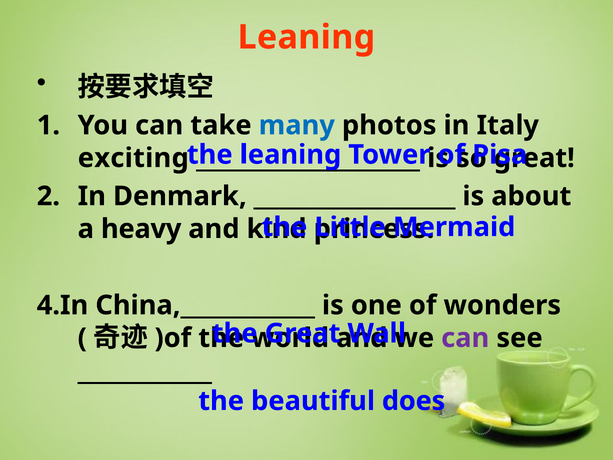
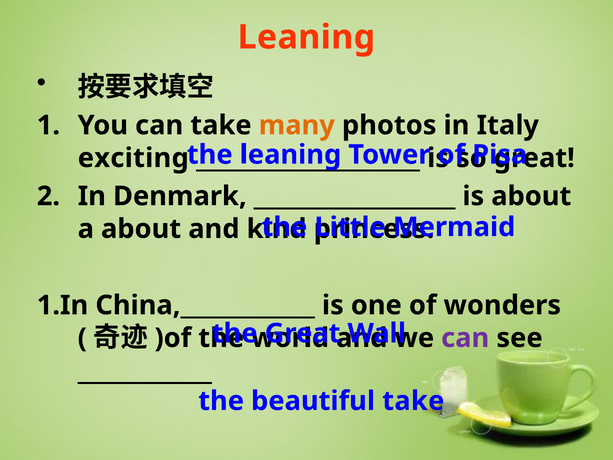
many colour: blue -> orange (297, 125)
a heavy: heavy -> about (141, 229)
4.In: 4.In -> 1.In (63, 305)
beautiful does: does -> take (413, 401)
